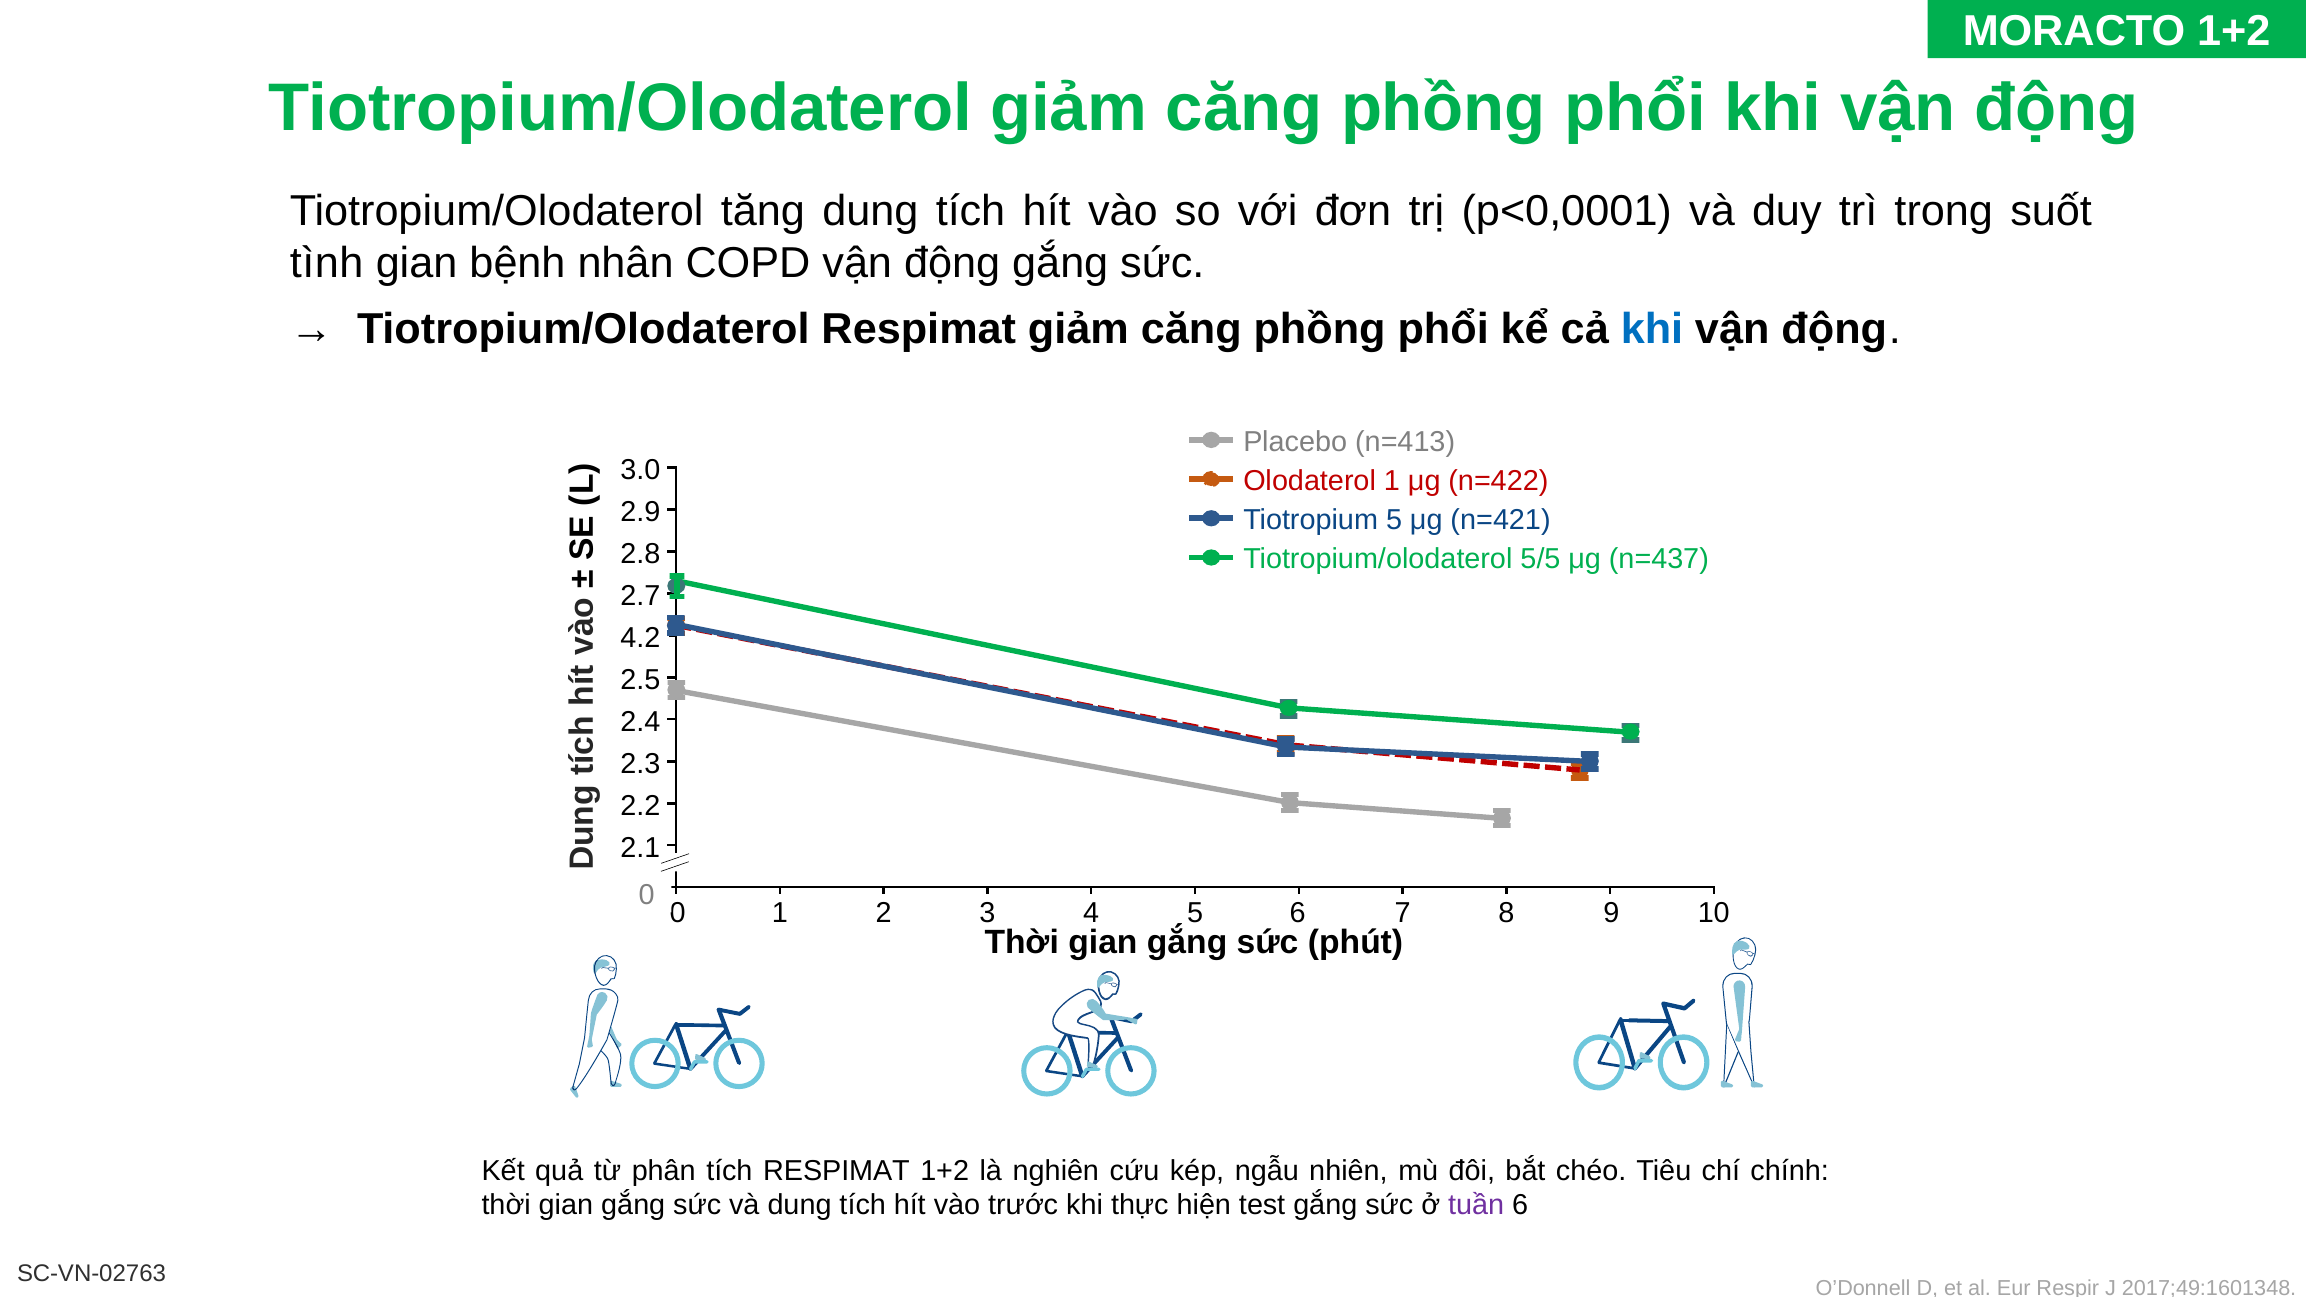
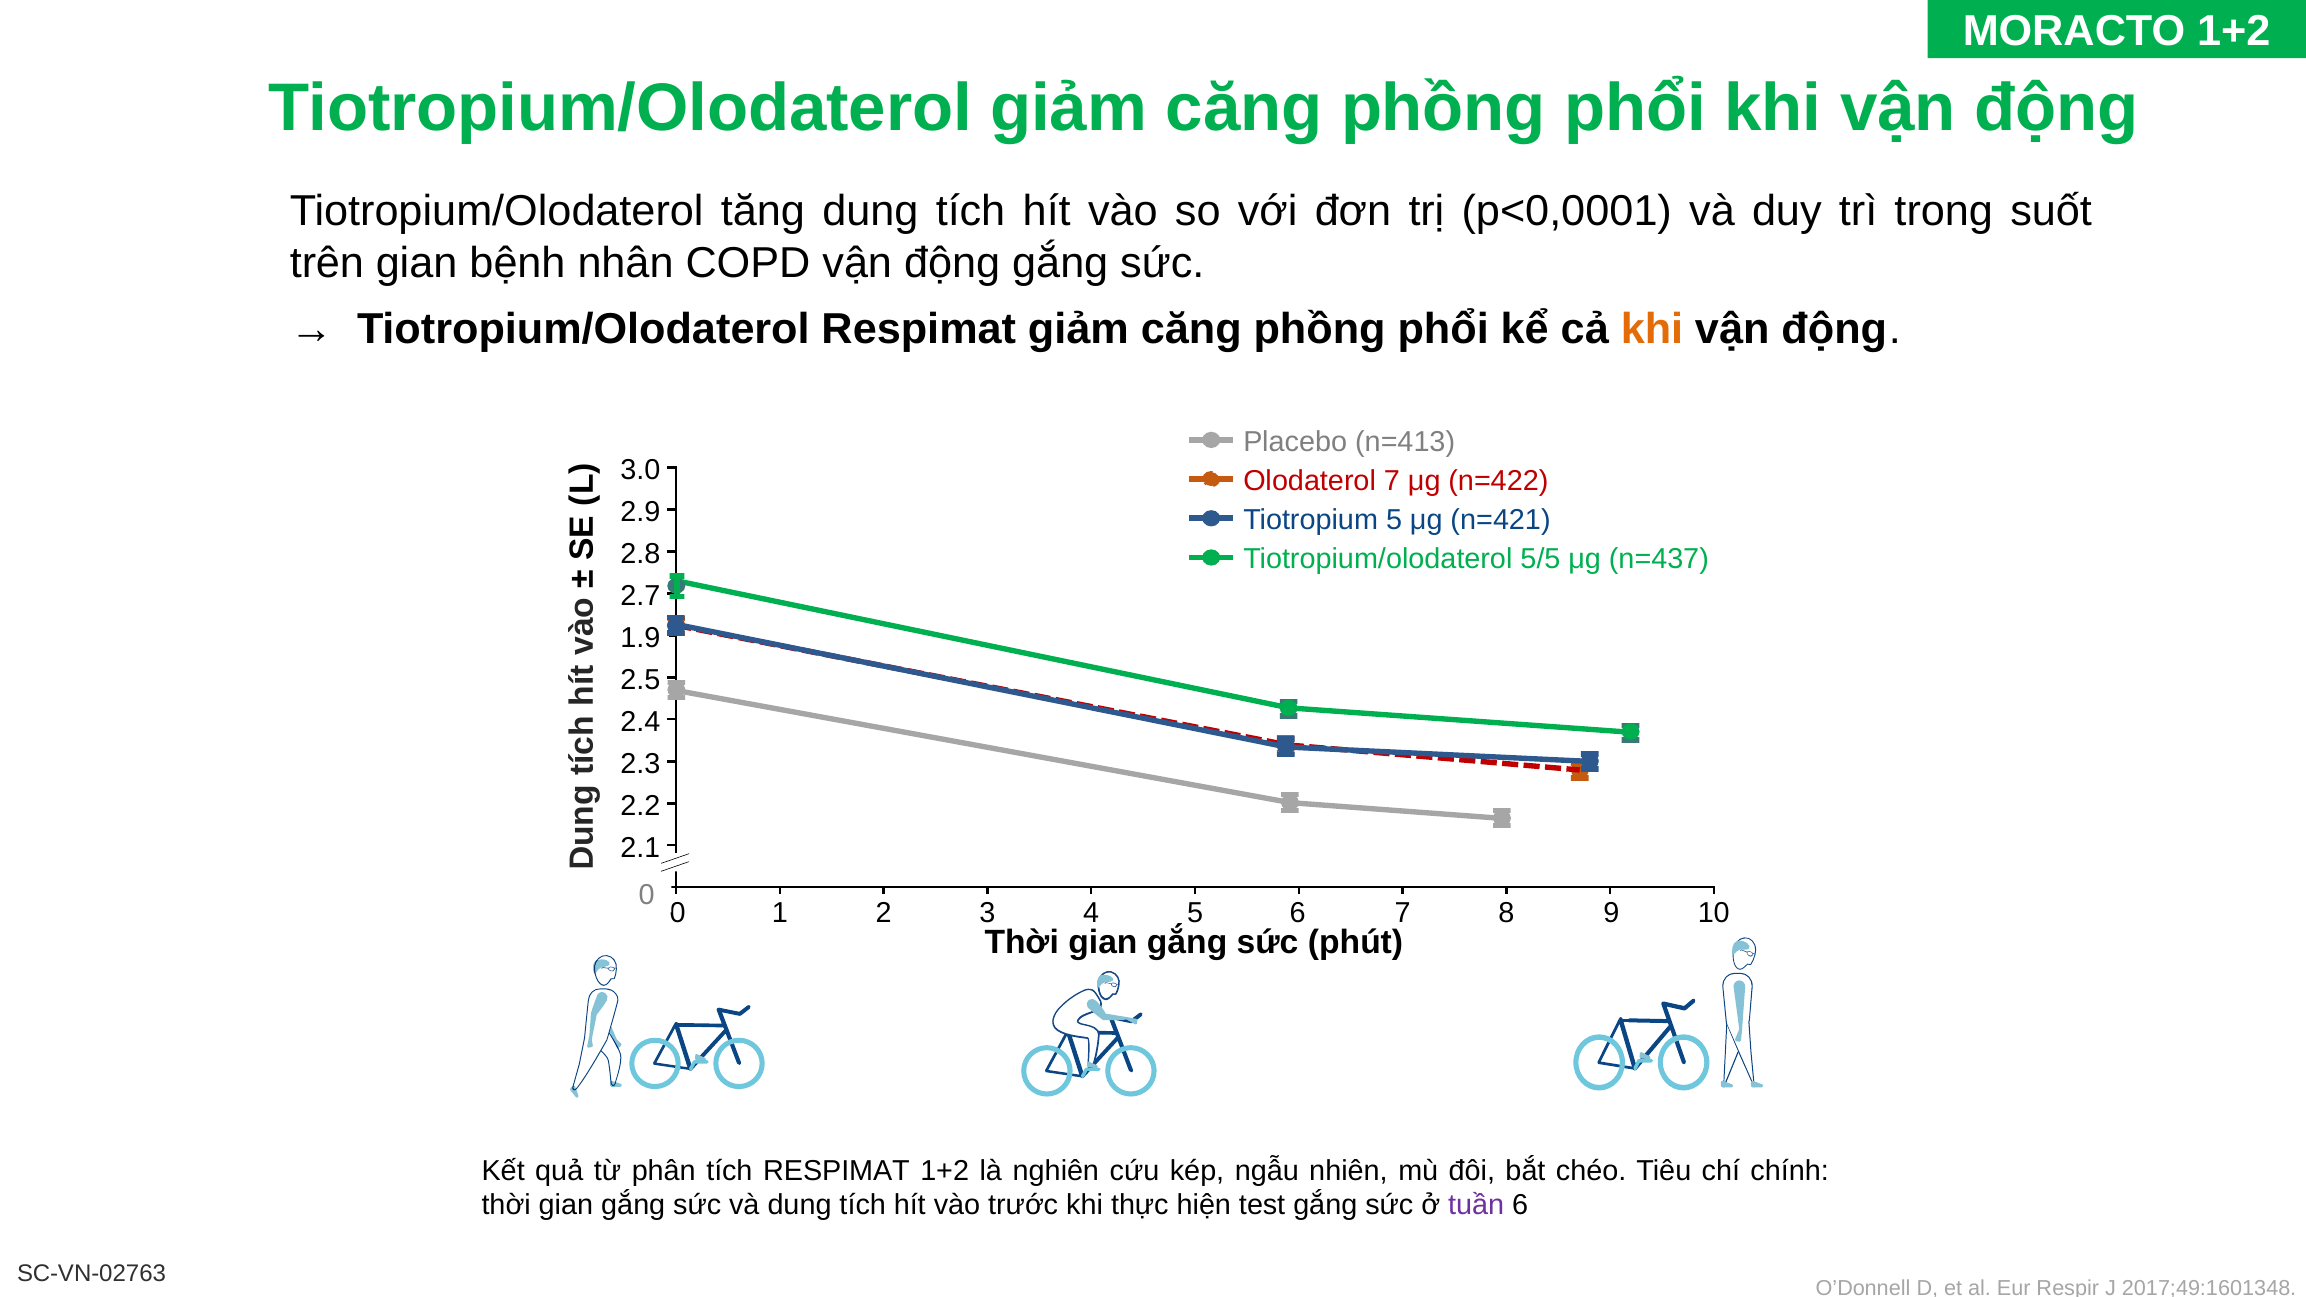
tình: tình -> trên (327, 263)
khi colour: blue -> orange (1652, 330)
Olodaterol 1: 1 -> 7 (1392, 481)
4.2: 4.2 -> 1.9 (640, 638)
